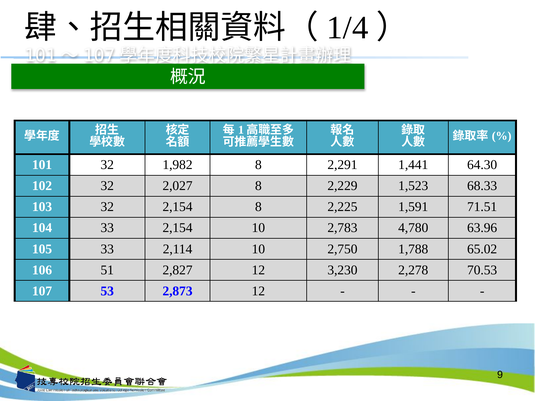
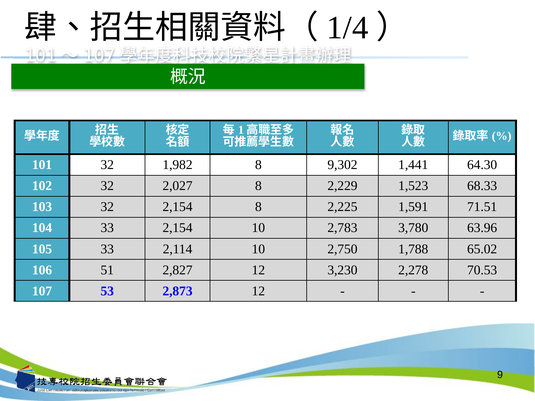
2,291: 2,291 -> 9,302 (342, 165)
4,780: 4,780 -> 3,780 (413, 228)
